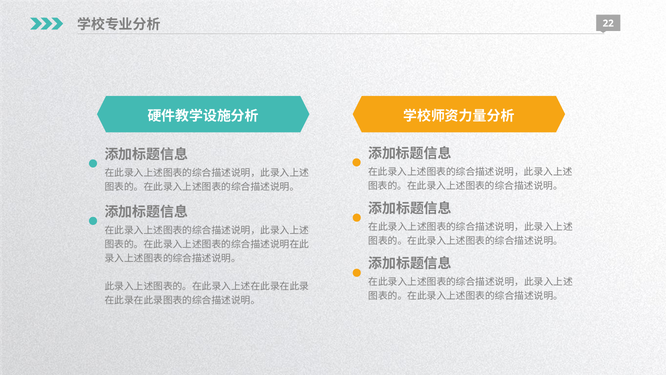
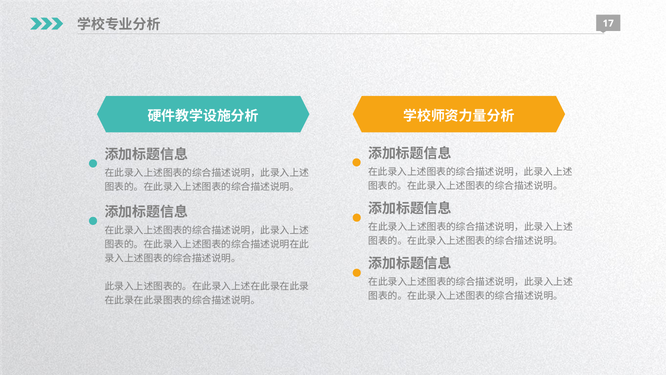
22: 22 -> 17 (608, 23)
